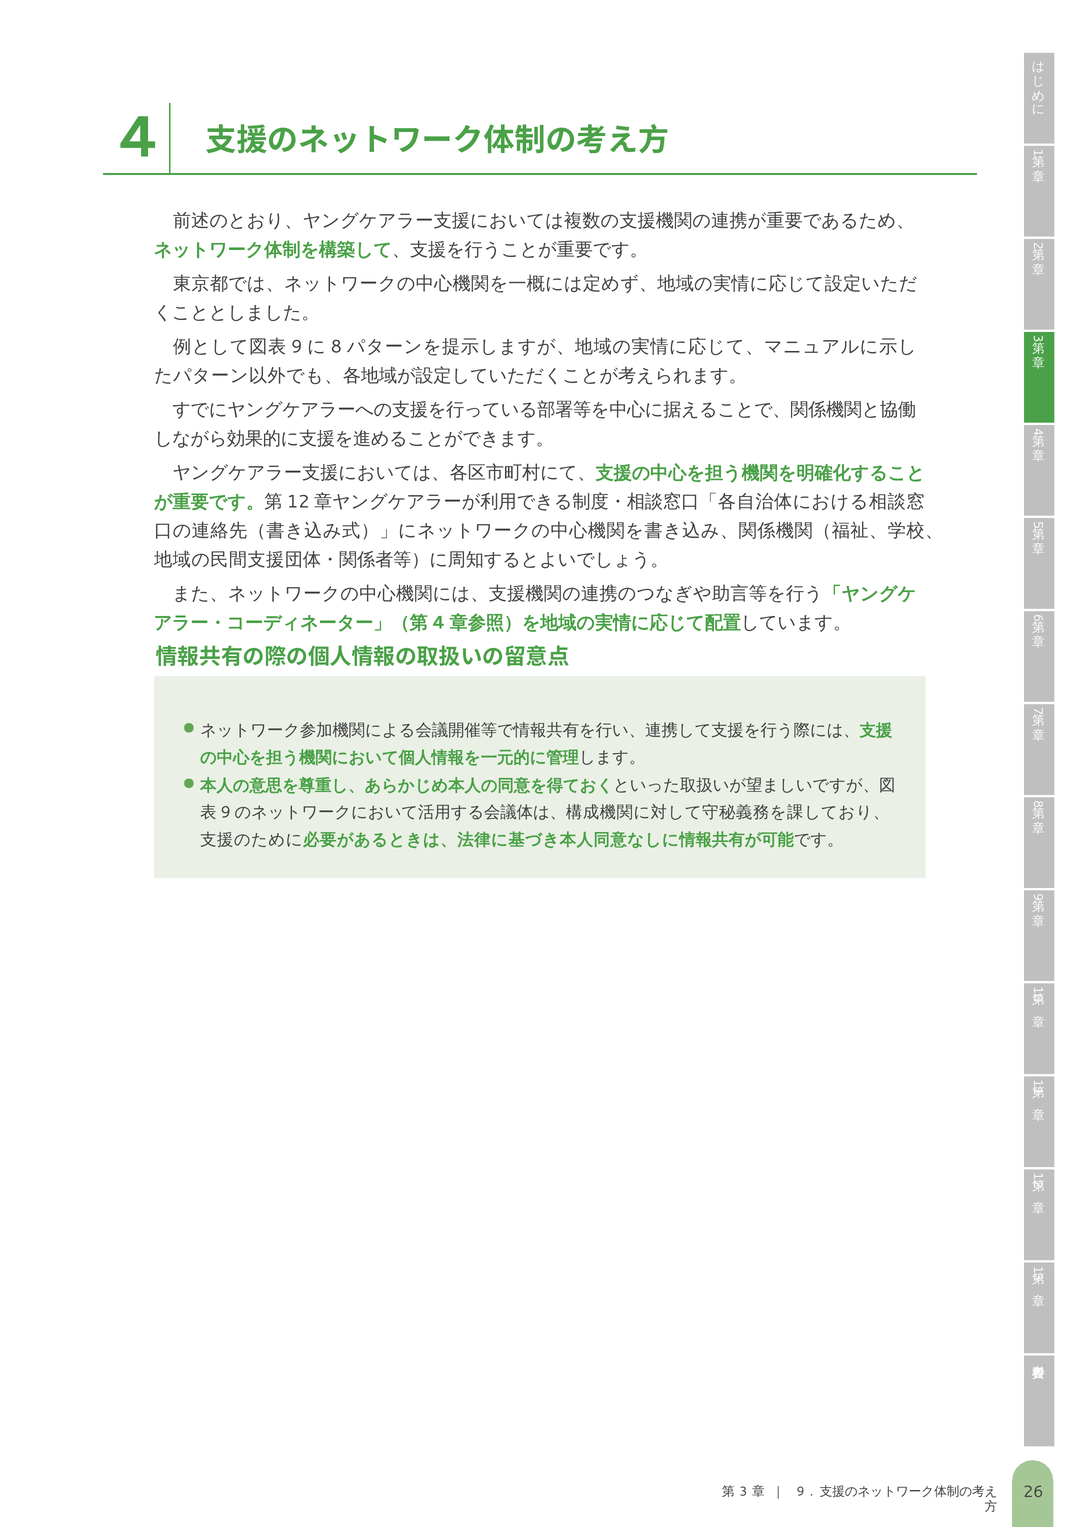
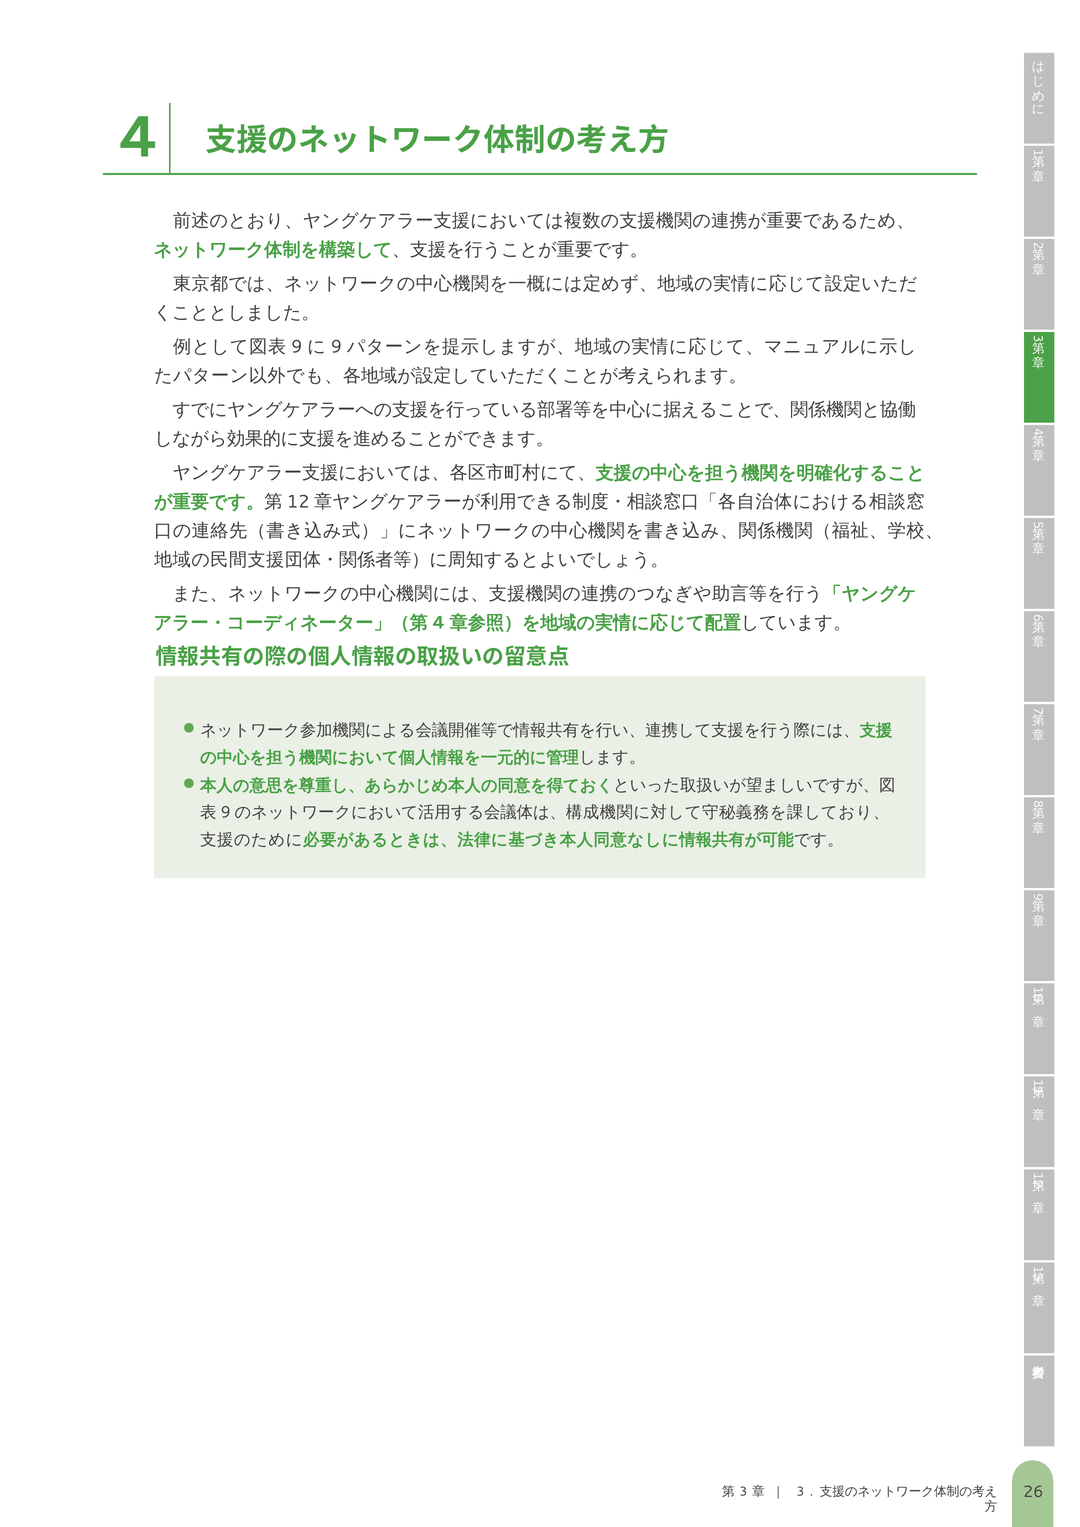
8: 8 -> 9 (336, 347)
9: 9 -> 3 (800, 1492)
